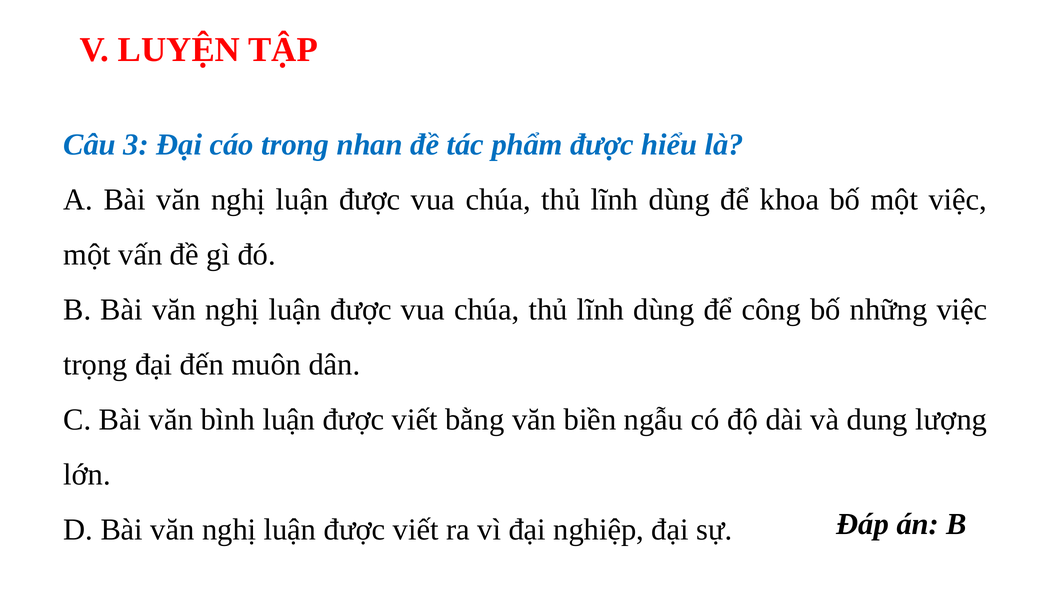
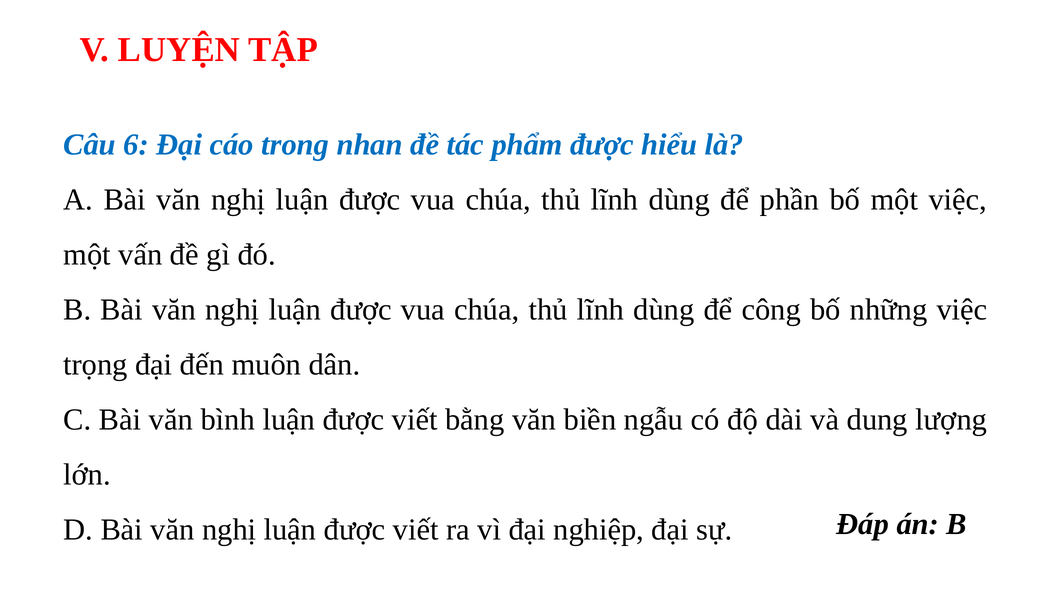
3: 3 -> 6 (136, 145)
khoa: khoa -> phần (789, 200)
